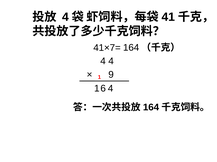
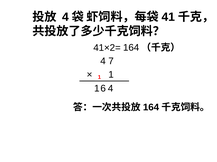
41×7=: 41×7= -> 41×2= (107, 48)
4 4: 4 -> 7 (111, 61)
9: 9 -> 1 (111, 75)
